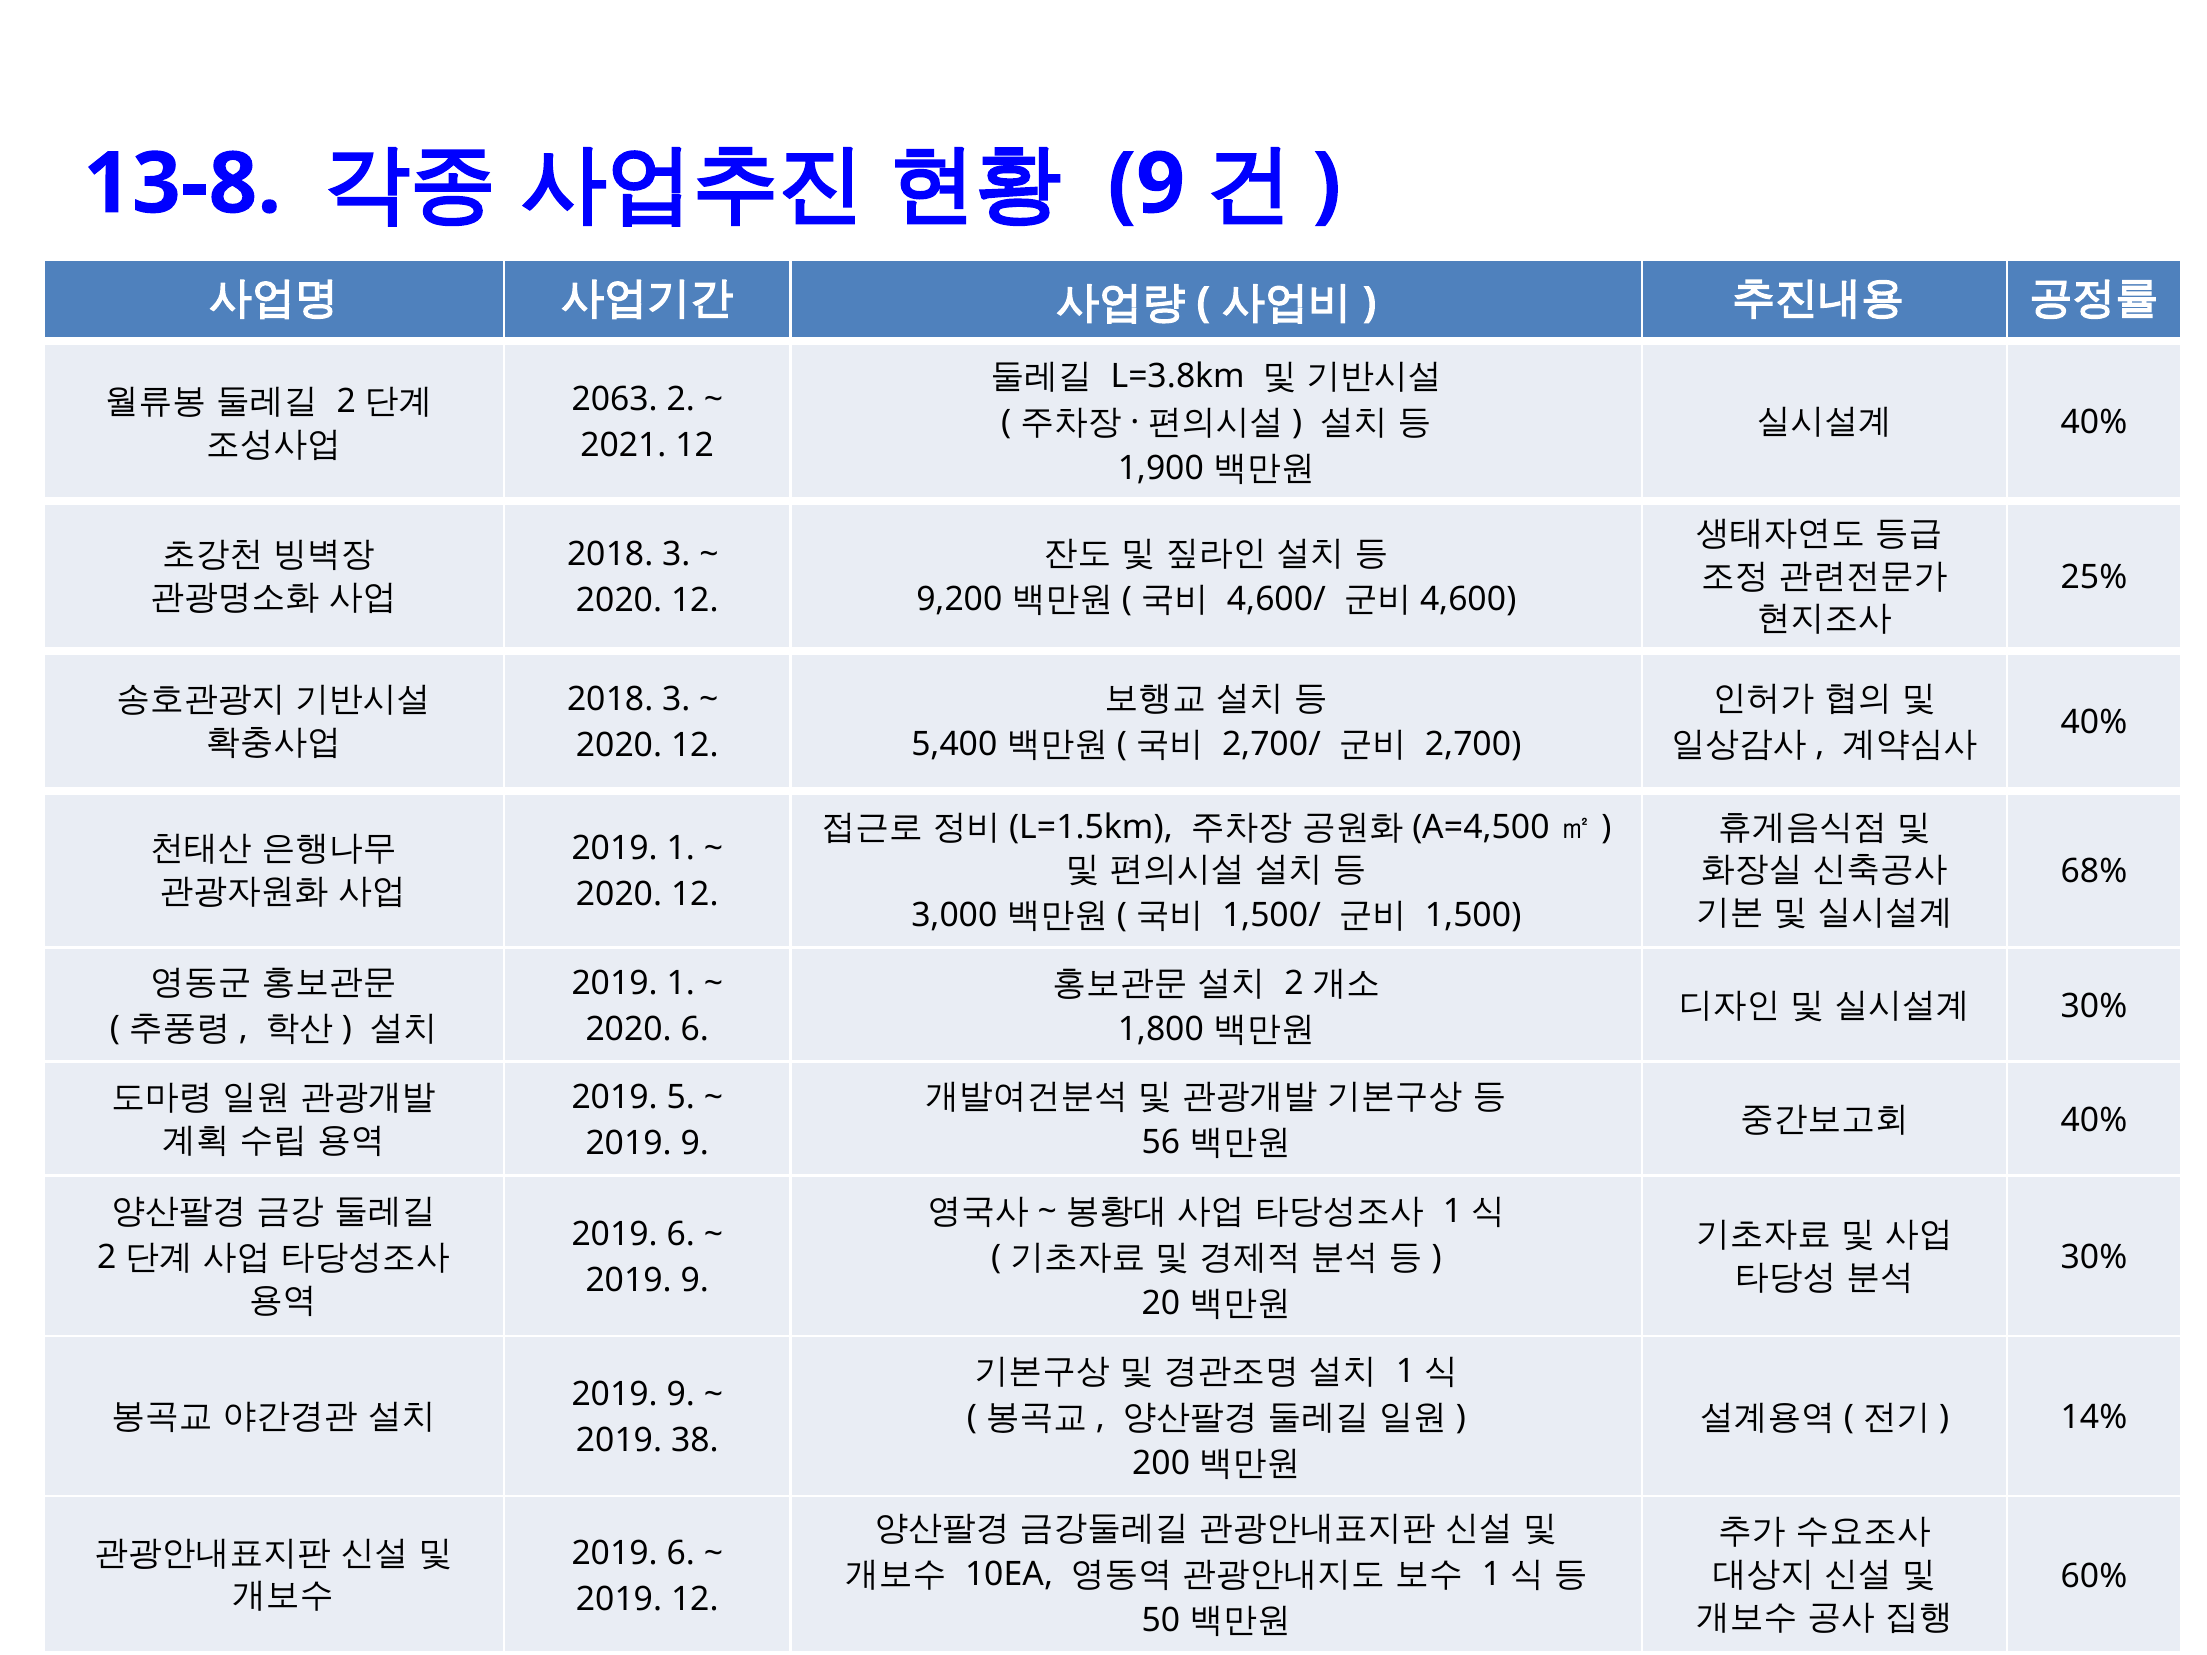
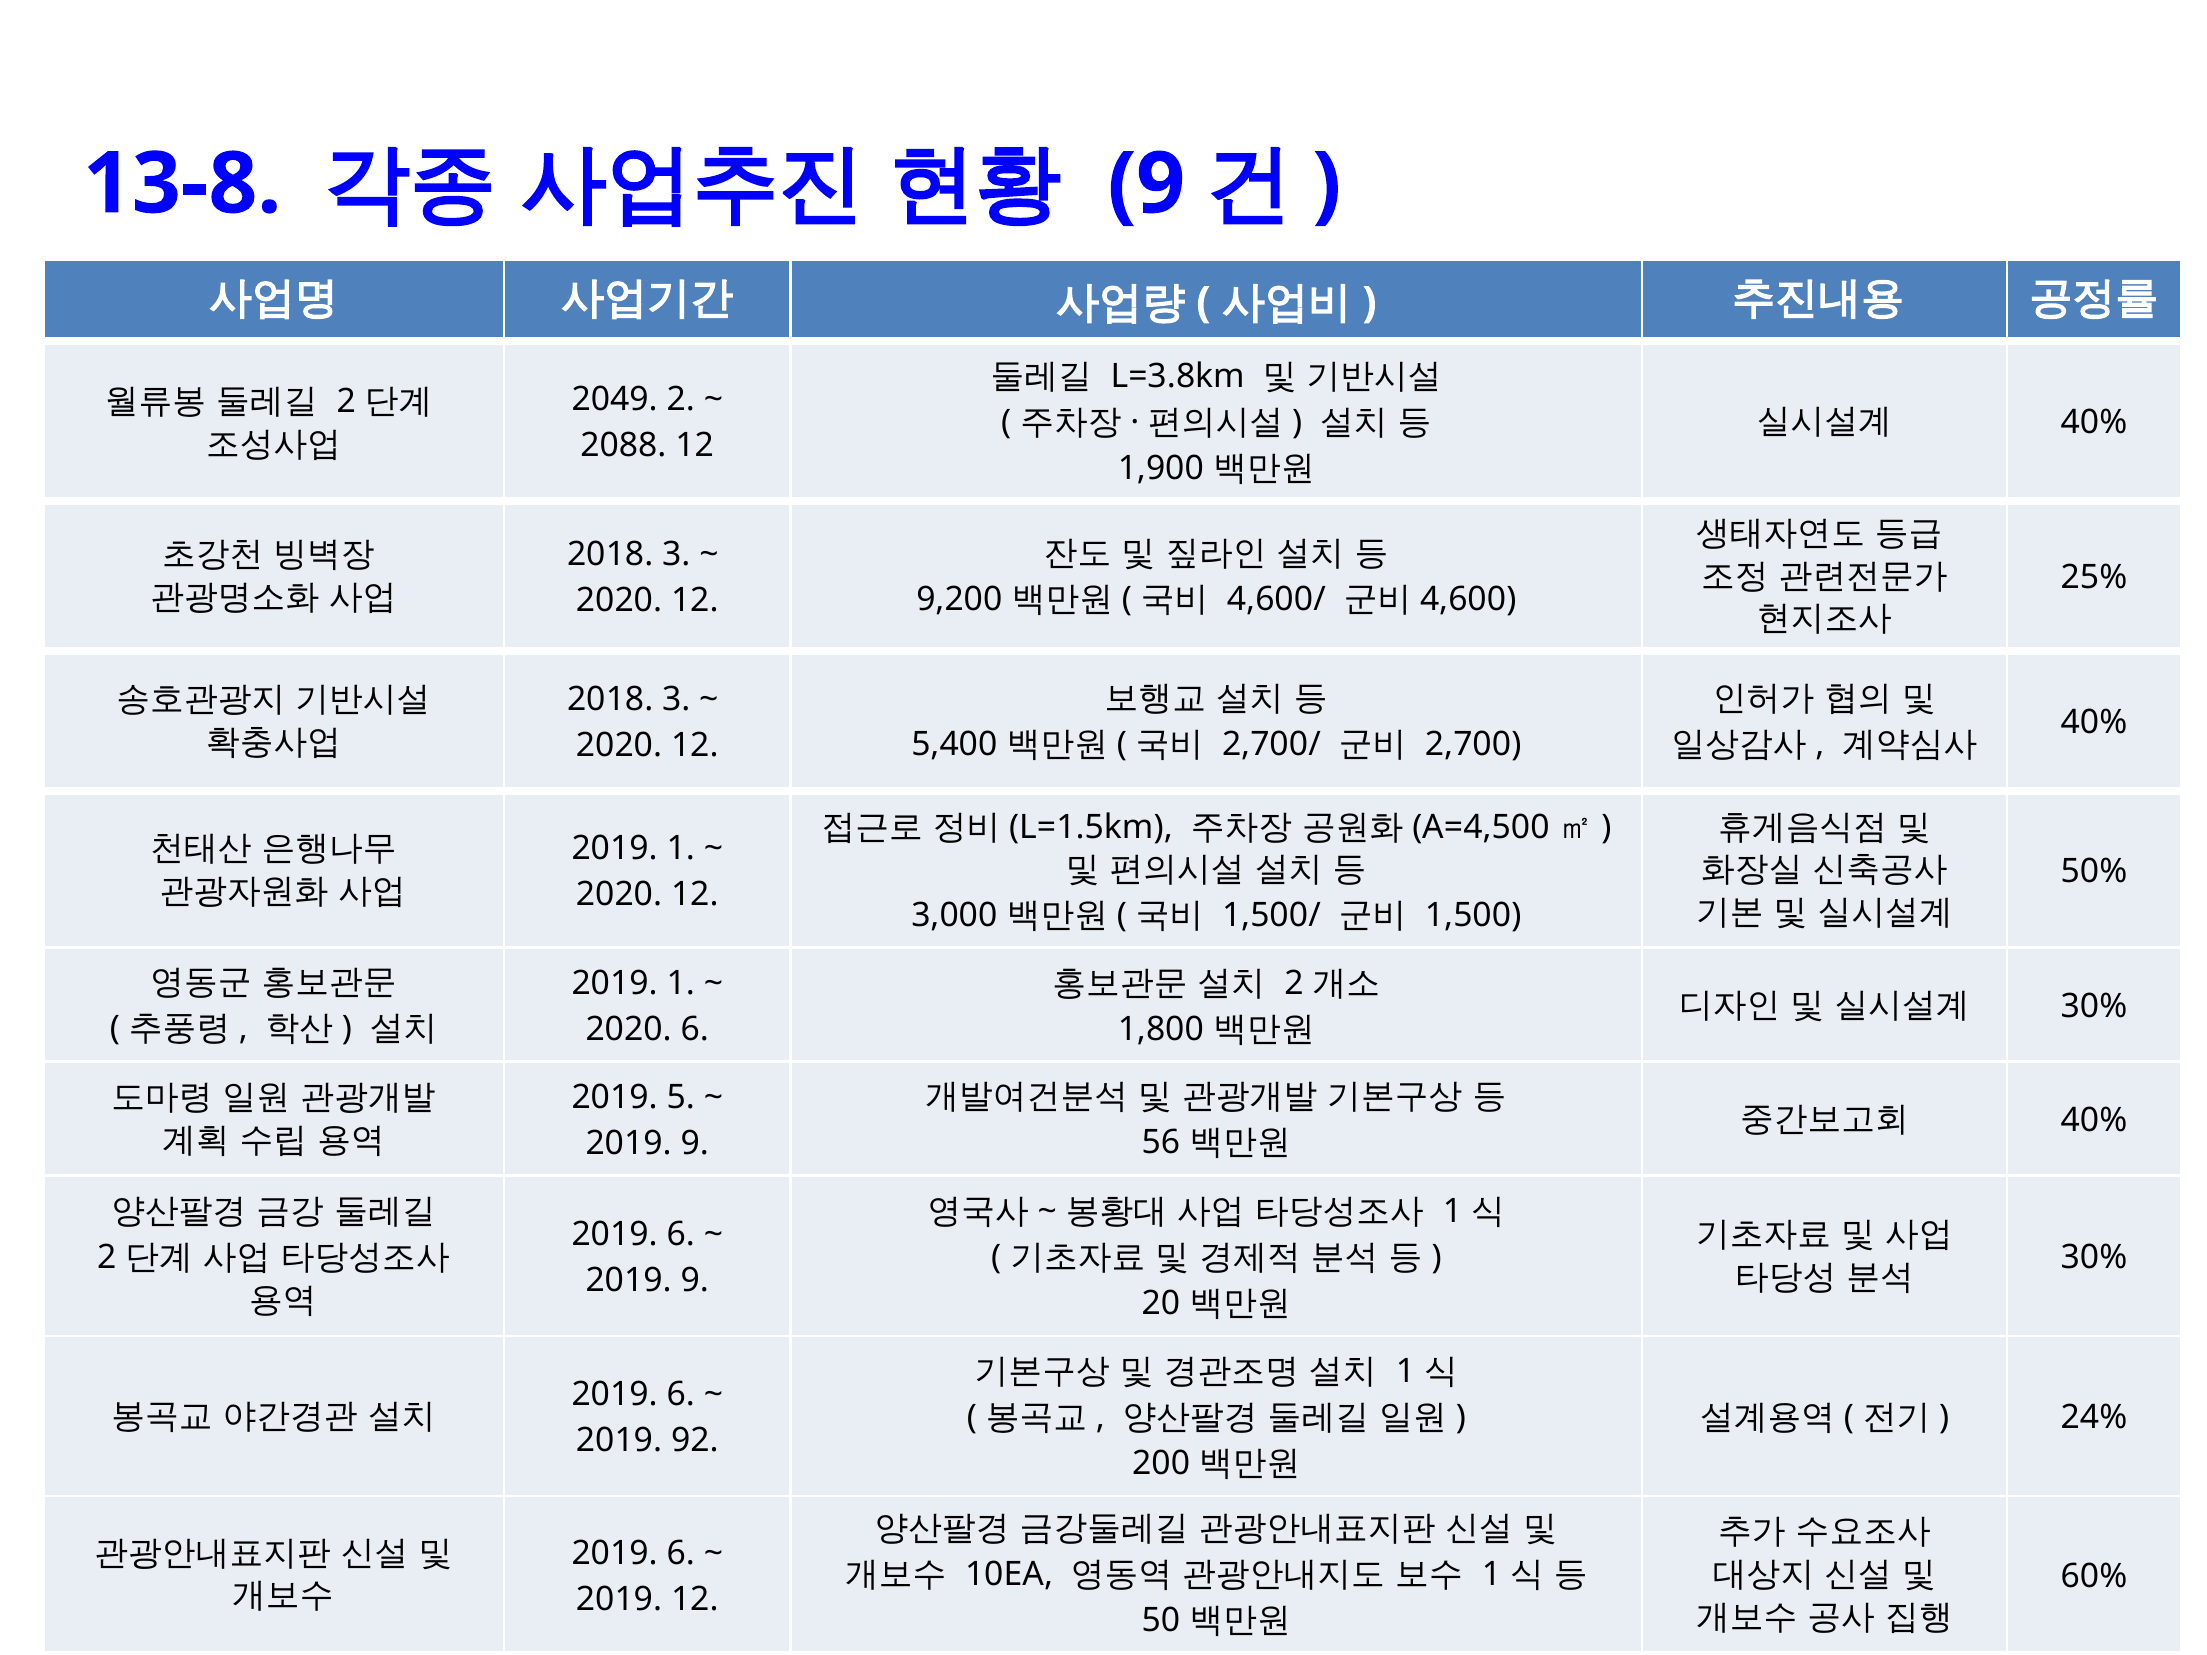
2063: 2063 -> 2049 (615, 400)
2021: 2021 -> 2088 (623, 446)
68%: 68% -> 50% (2094, 871)
9: 9 -> 6 (681, 1395)
14%: 14% -> 24% (2094, 1418)
38: 38 -> 92 (695, 1441)
